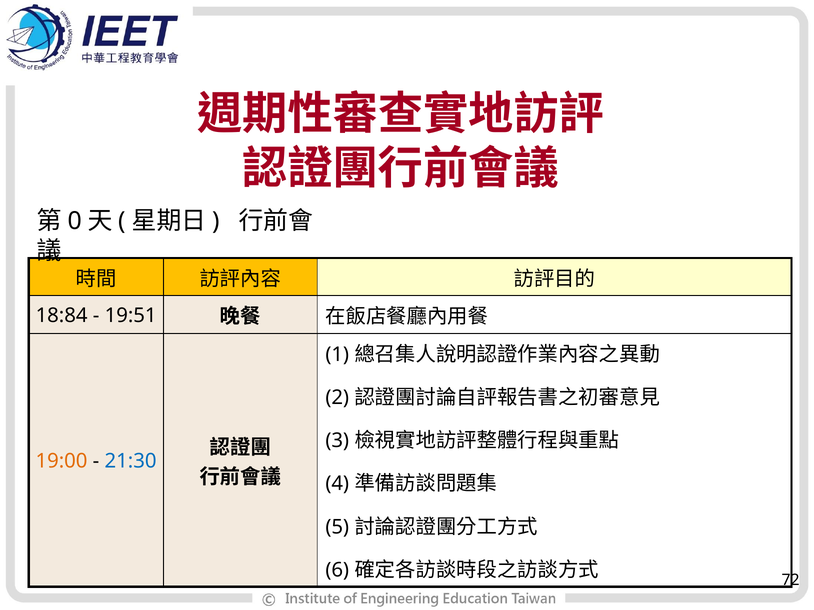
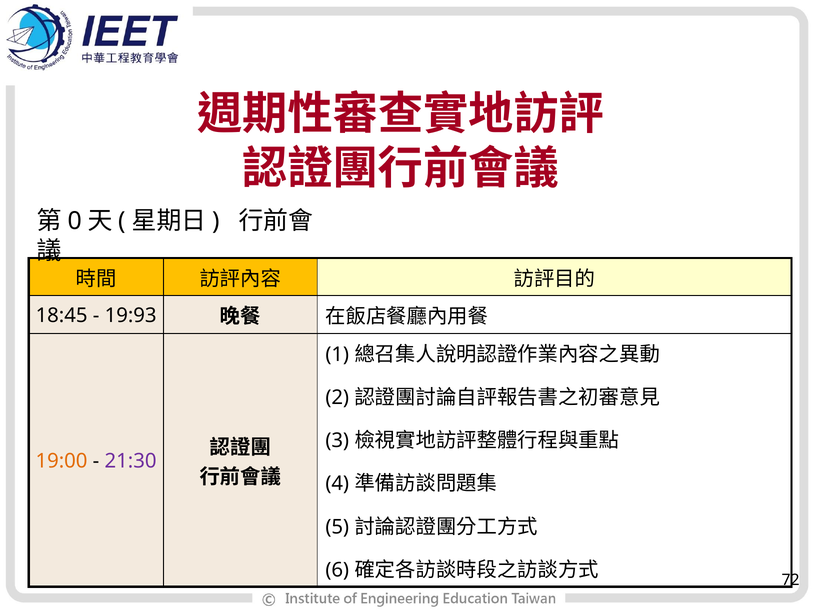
18:84: 18:84 -> 18:45 (62, 316)
19:51: 19:51 -> 19:93 (131, 316)
21:30 colour: blue -> purple (131, 462)
